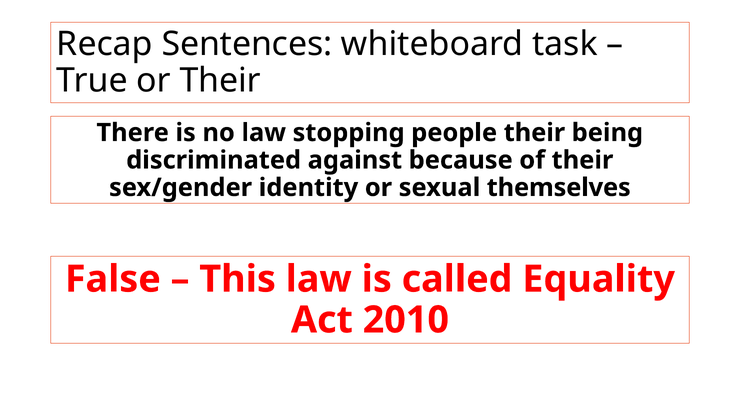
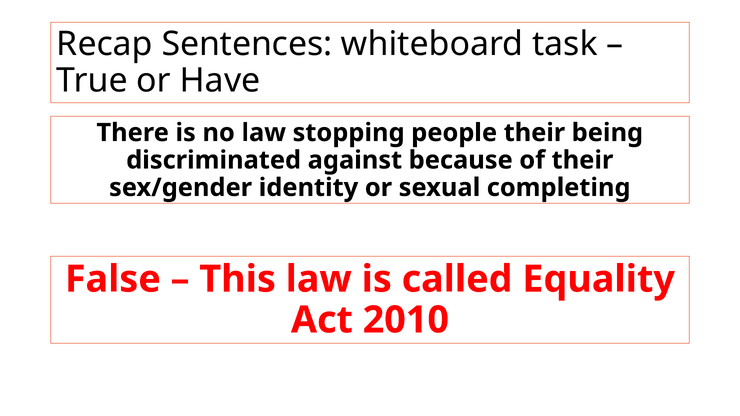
or Their: Their -> Have (220, 80)
themselves: themselves -> completing (559, 188)
